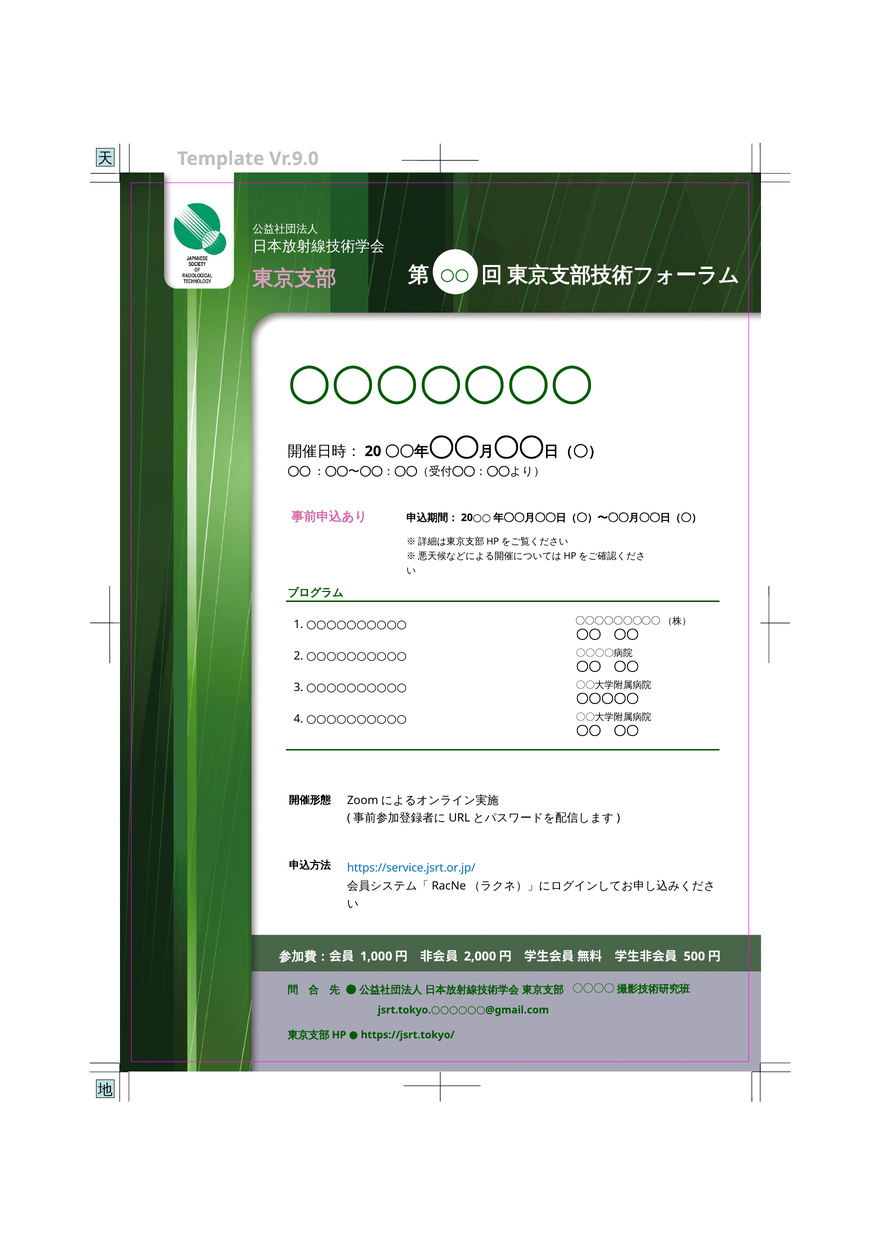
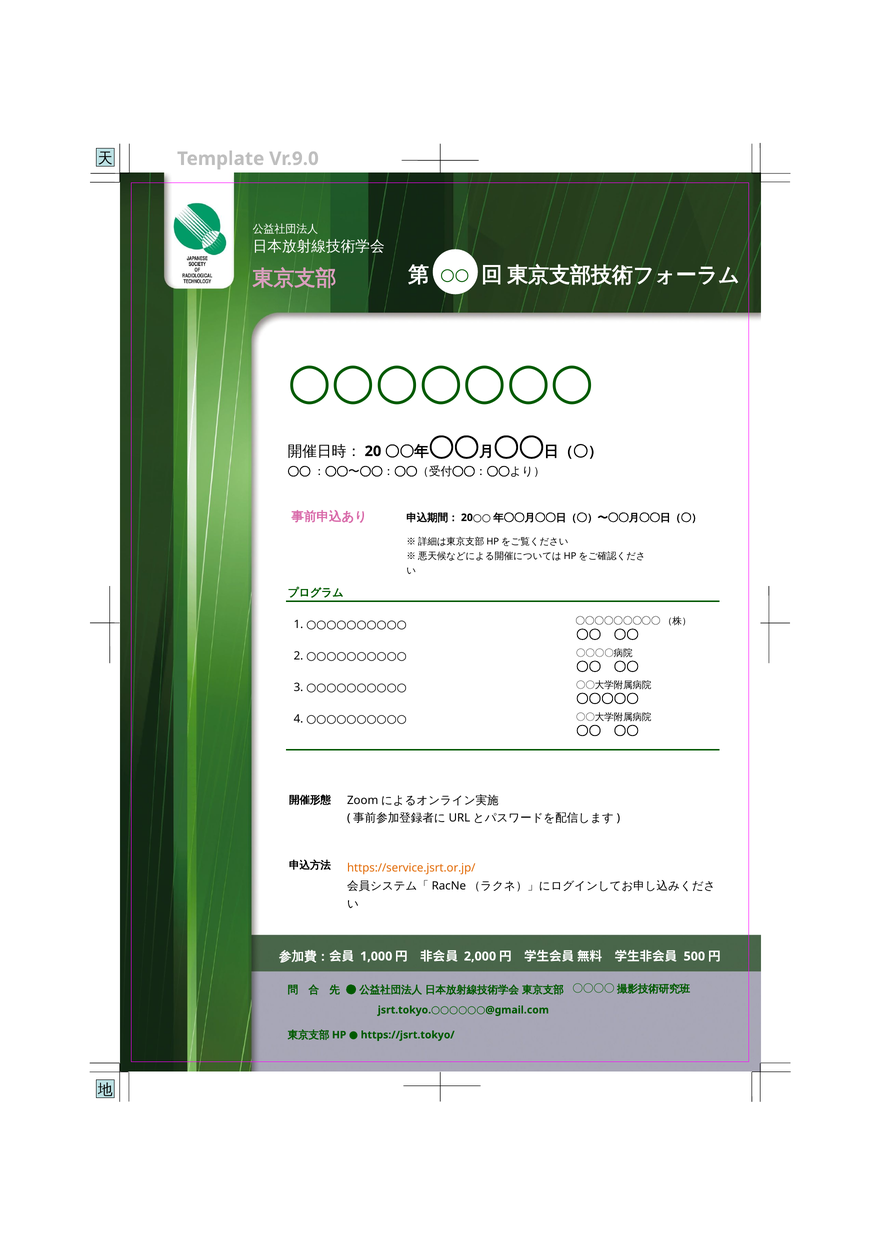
https://service.jsrt.or.jp/ colour: blue -> orange (411, 868)
